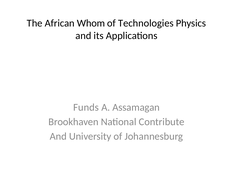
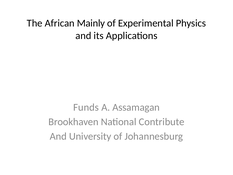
Whom: Whom -> Mainly (91, 23)
Technologies: Technologies -> Experimental (146, 23)
